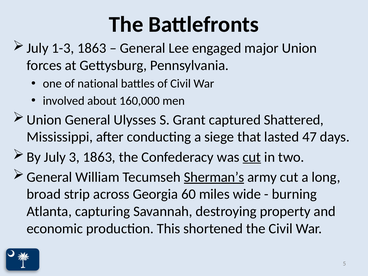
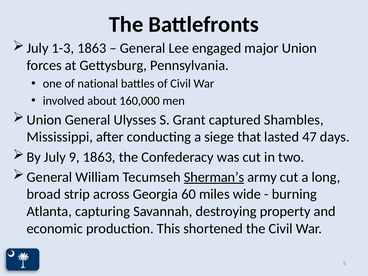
Shattered: Shattered -> Shambles (294, 120)
3: 3 -> 9 (74, 157)
cut underline: present -> none (252, 157)
